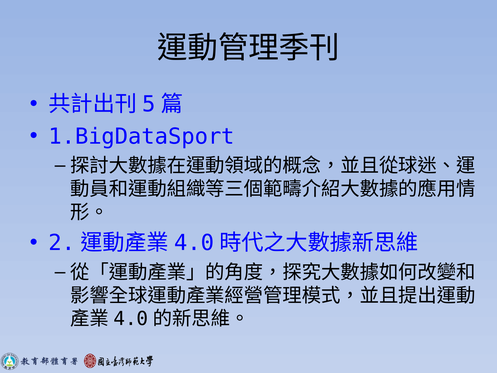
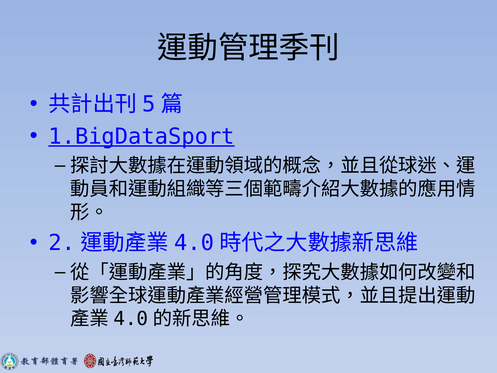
1.BigDataSport underline: none -> present (142, 136)
